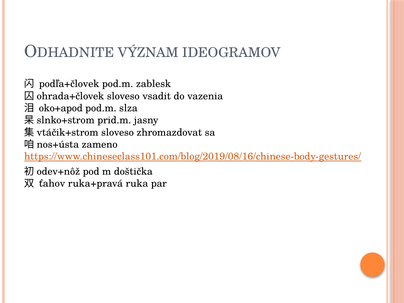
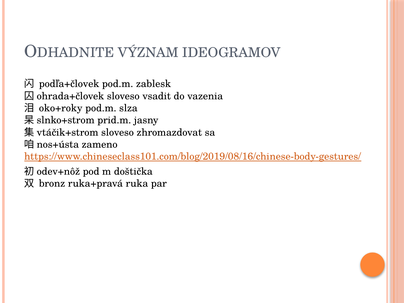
oko+apod: oko+apod -> oko+roky (61, 108)
ťahov: ťahov -> bronz (52, 184)
